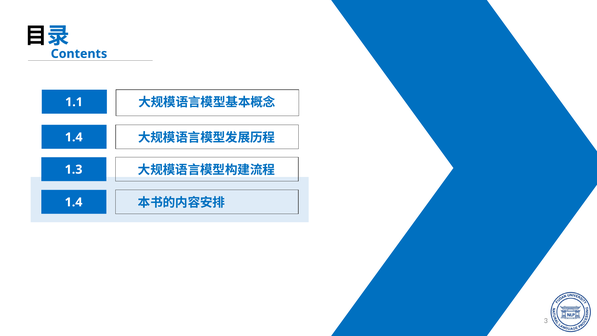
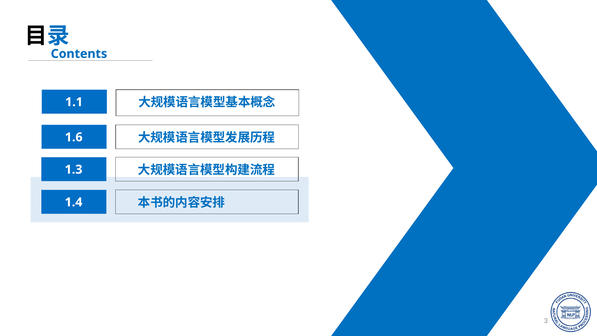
1.4: 1.4 -> 1.6 (74, 137)
